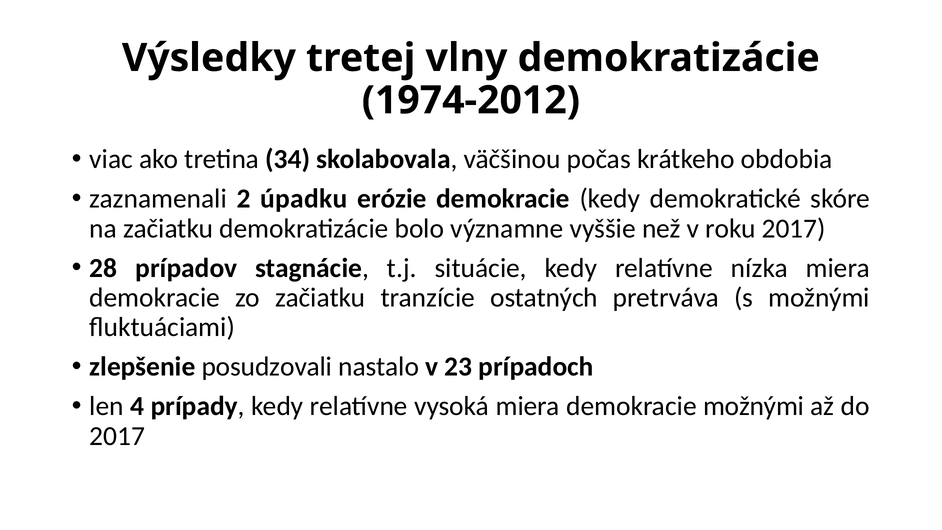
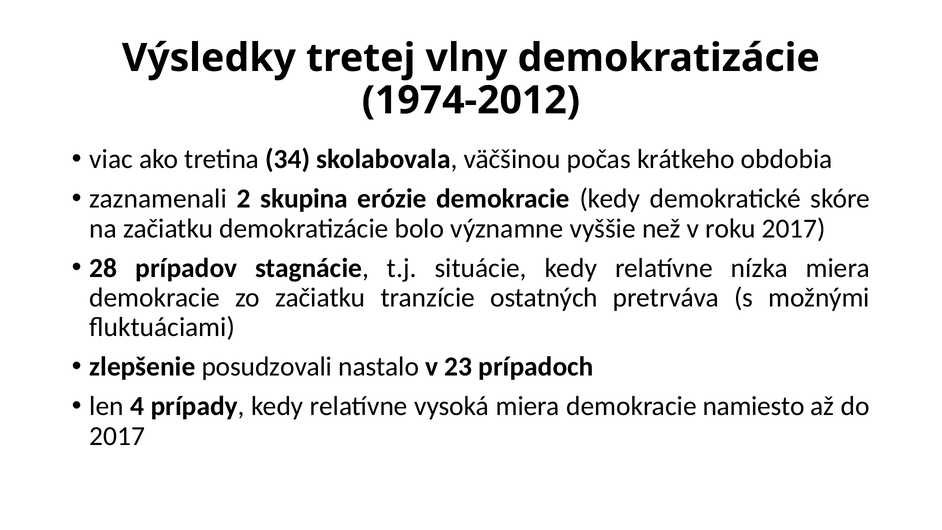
úpadku: úpadku -> skupina (304, 199)
demokracie možnými: možnými -> namiesto (754, 406)
